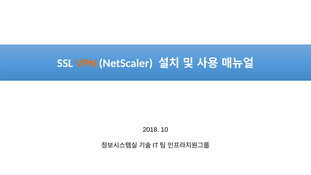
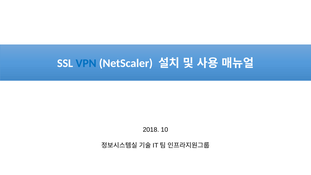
VPN colour: orange -> blue (86, 63)
